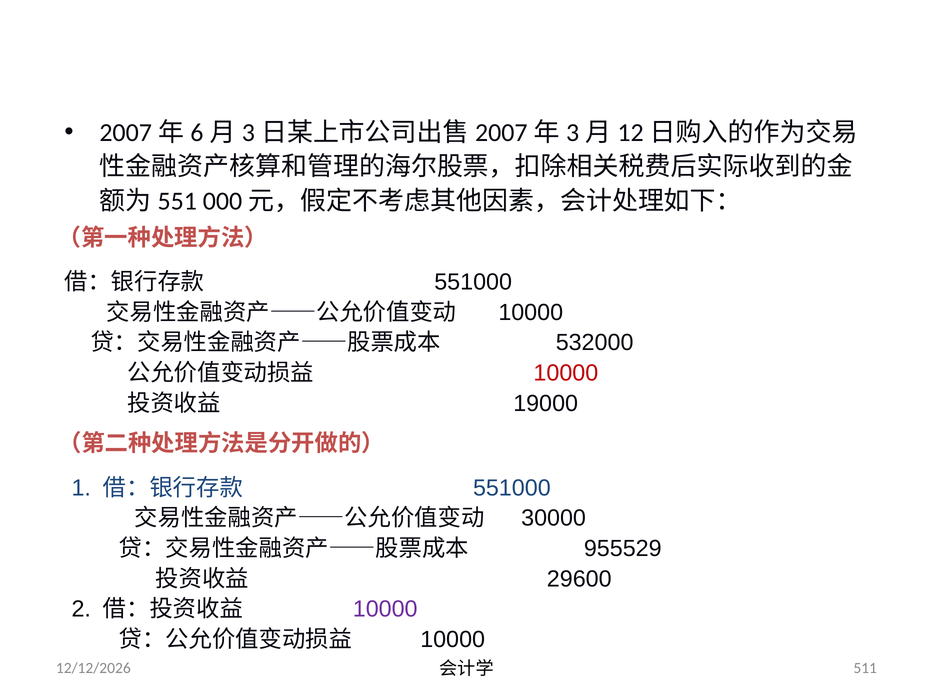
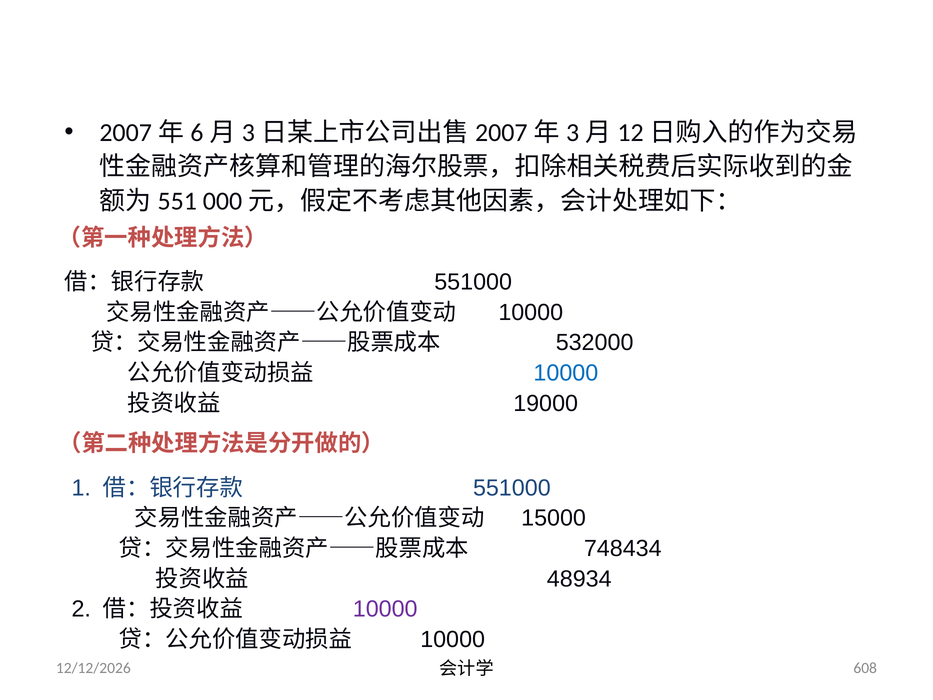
10000 colour: red -> blue (566, 373)
30000: 30000 -> 15000 (554, 518)
955529: 955529 -> 748434 (623, 548)
29600: 29600 -> 48934 (579, 579)
511: 511 -> 608 (865, 668)
